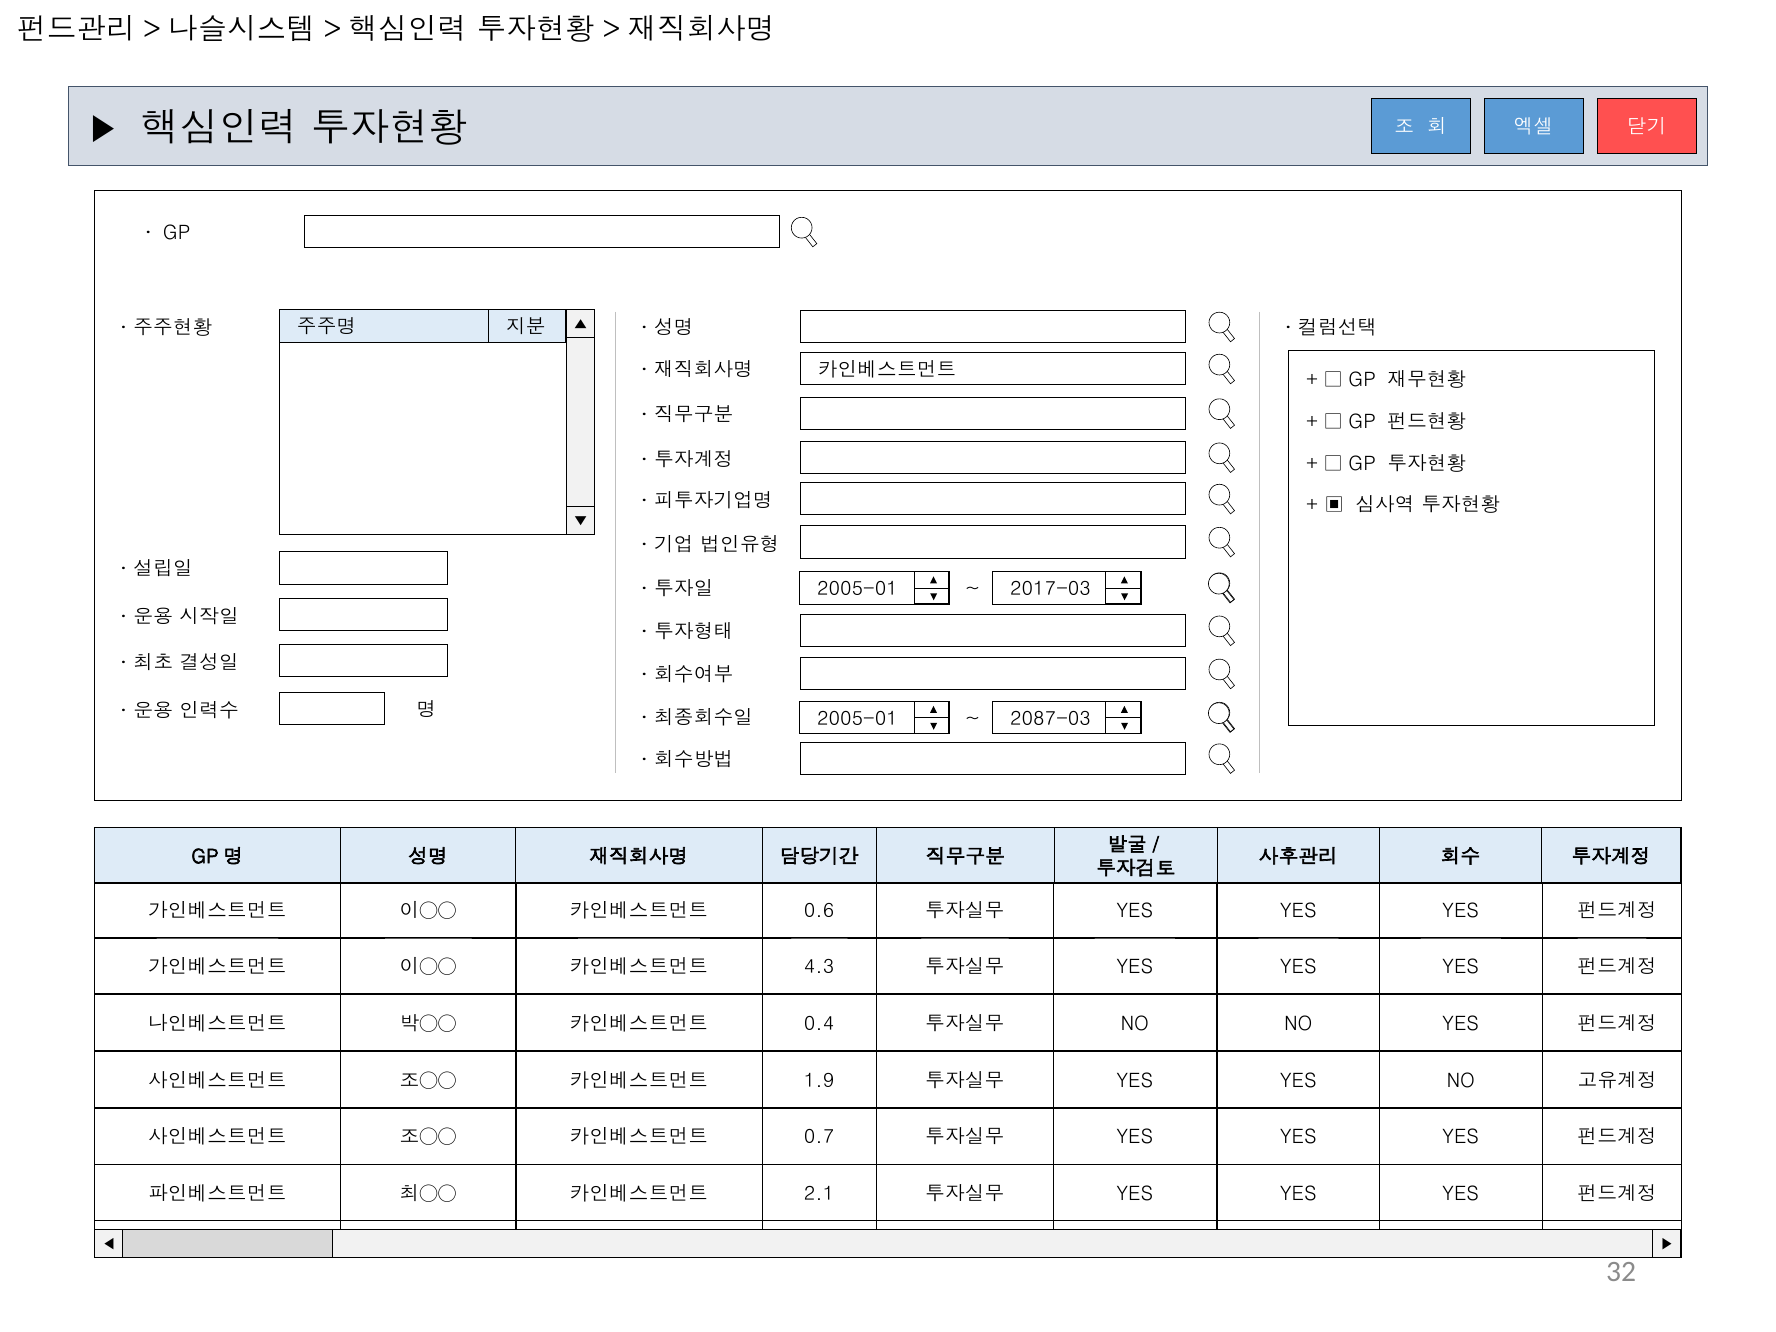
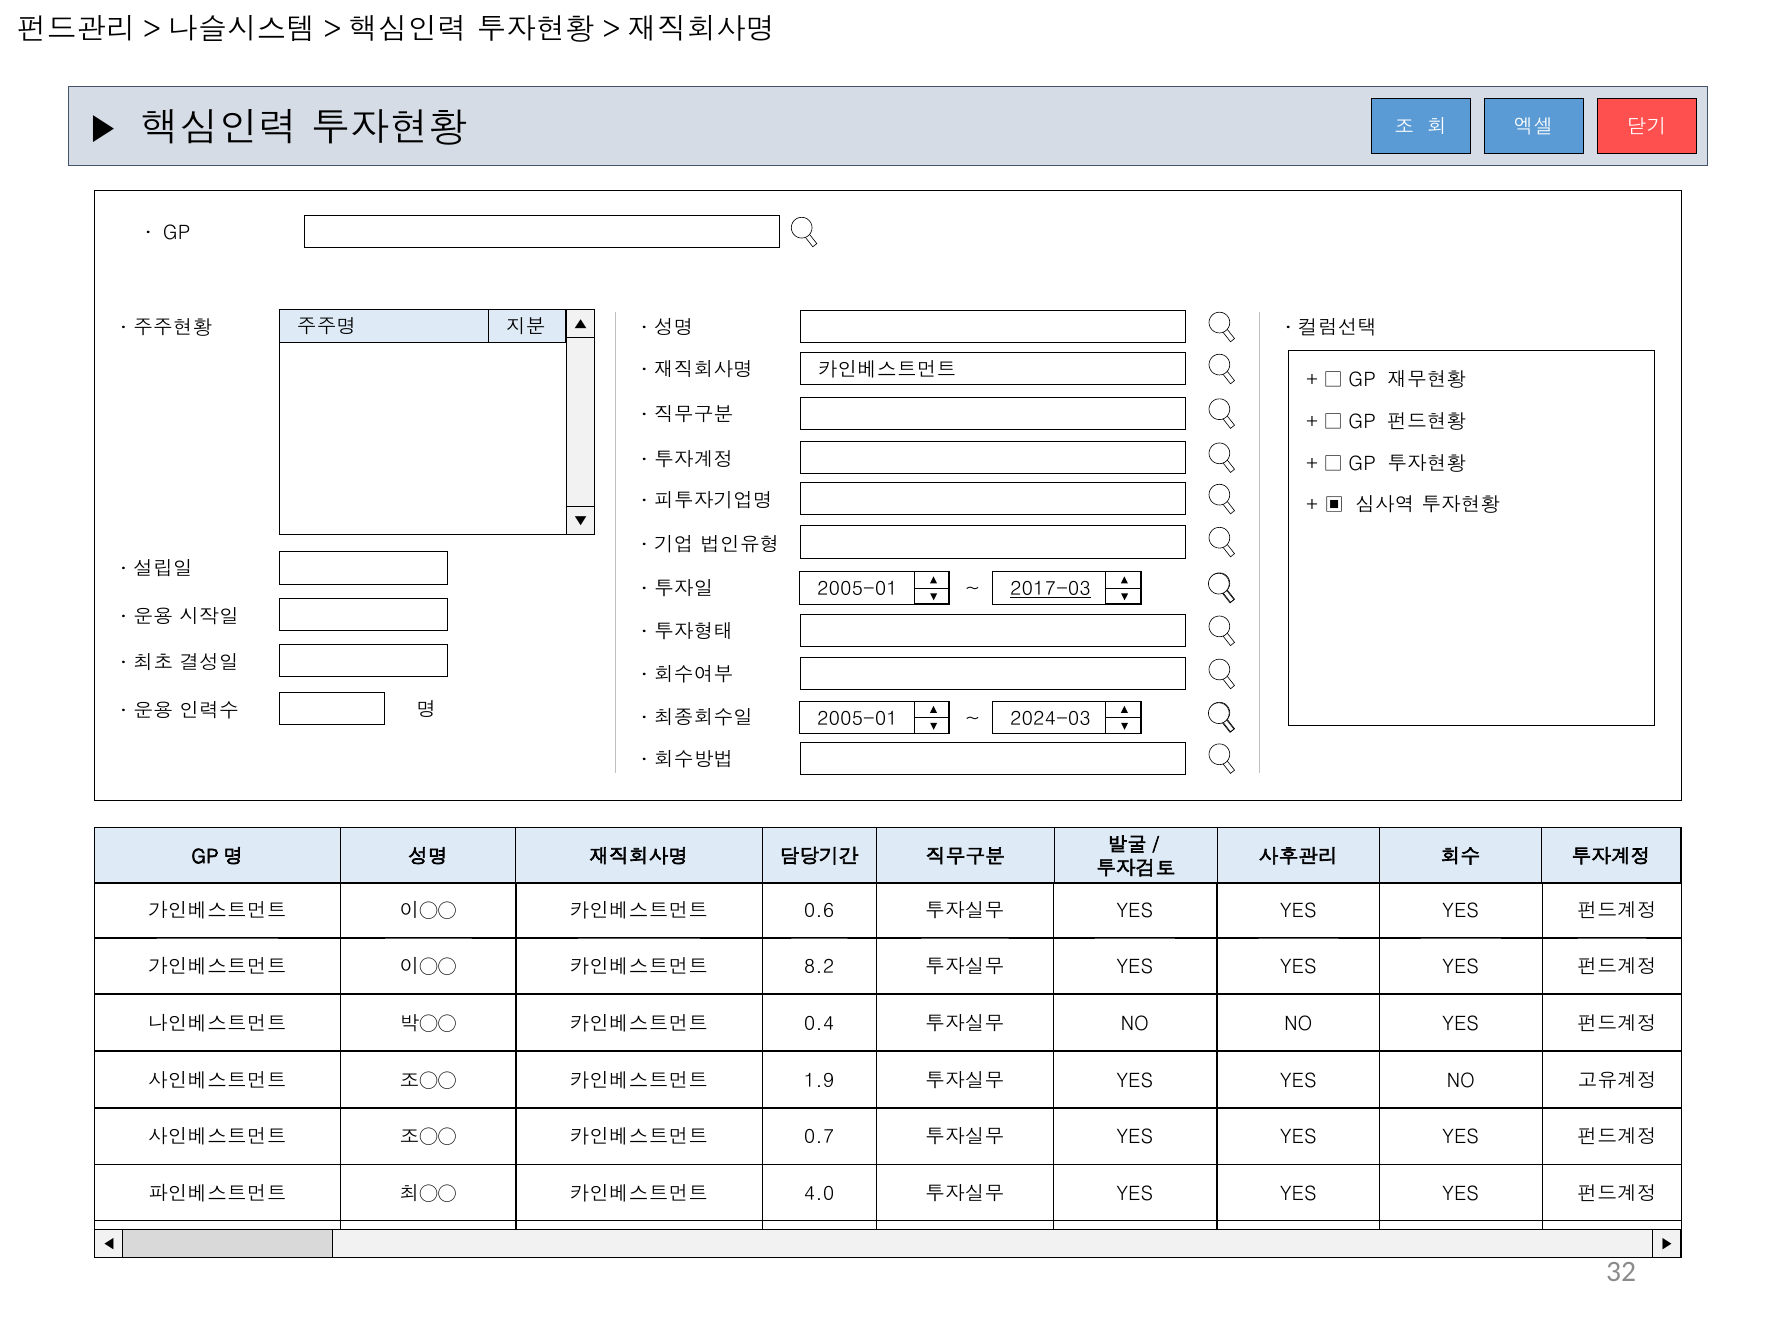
2017-03 underline: none -> present (1051, 589)
2087-03: 2087-03 -> 2024-03 (1051, 719)
4.3: 4.3 -> 8.2 (819, 967)
2.1: 2.1 -> 4.0 (819, 1194)
